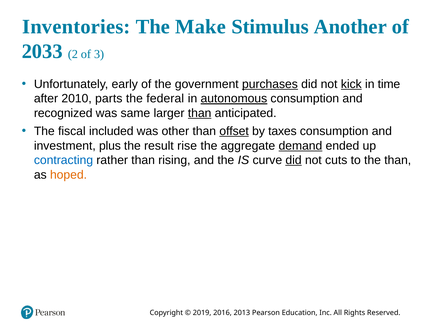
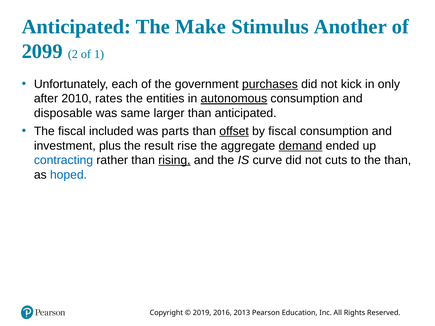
Inventories: Inventories -> Anticipated (76, 27)
2033: 2033 -> 2099 (42, 52)
3: 3 -> 1 (99, 54)
early: early -> each (125, 84)
kick underline: present -> none (351, 84)
time: time -> only (389, 84)
parts: parts -> rates (109, 99)
federal: federal -> entities (165, 99)
recognized: recognized -> disposable (63, 113)
than underline: present -> none (200, 113)
other: other -> parts (175, 131)
by taxes: taxes -> fiscal (282, 131)
rising underline: none -> present (174, 160)
did underline: present -> none (294, 160)
hoped colour: orange -> blue (69, 175)
